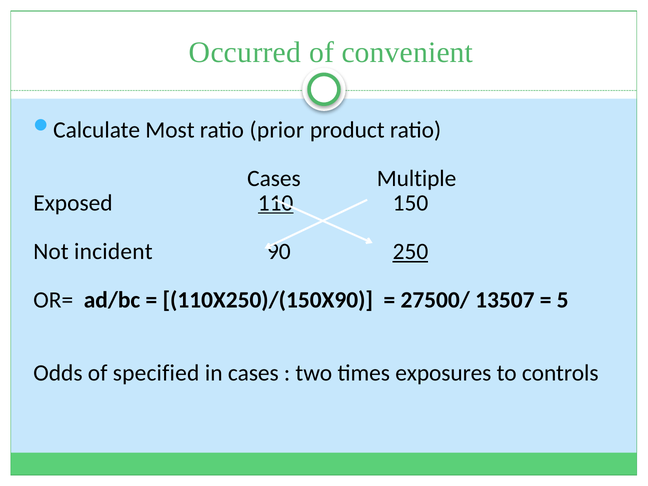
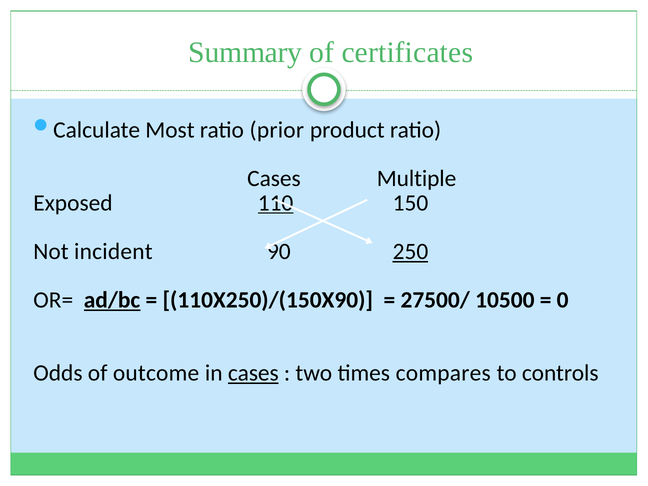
Occurred: Occurred -> Summary (245, 52)
convenient: convenient -> certificates (407, 52)
ad/bc underline: none -> present (112, 300)
13507: 13507 -> 10500 (505, 300)
5: 5 -> 0 (563, 300)
specified: specified -> outcome (156, 373)
cases underline: none -> present (253, 373)
exposures: exposures -> compares (443, 373)
